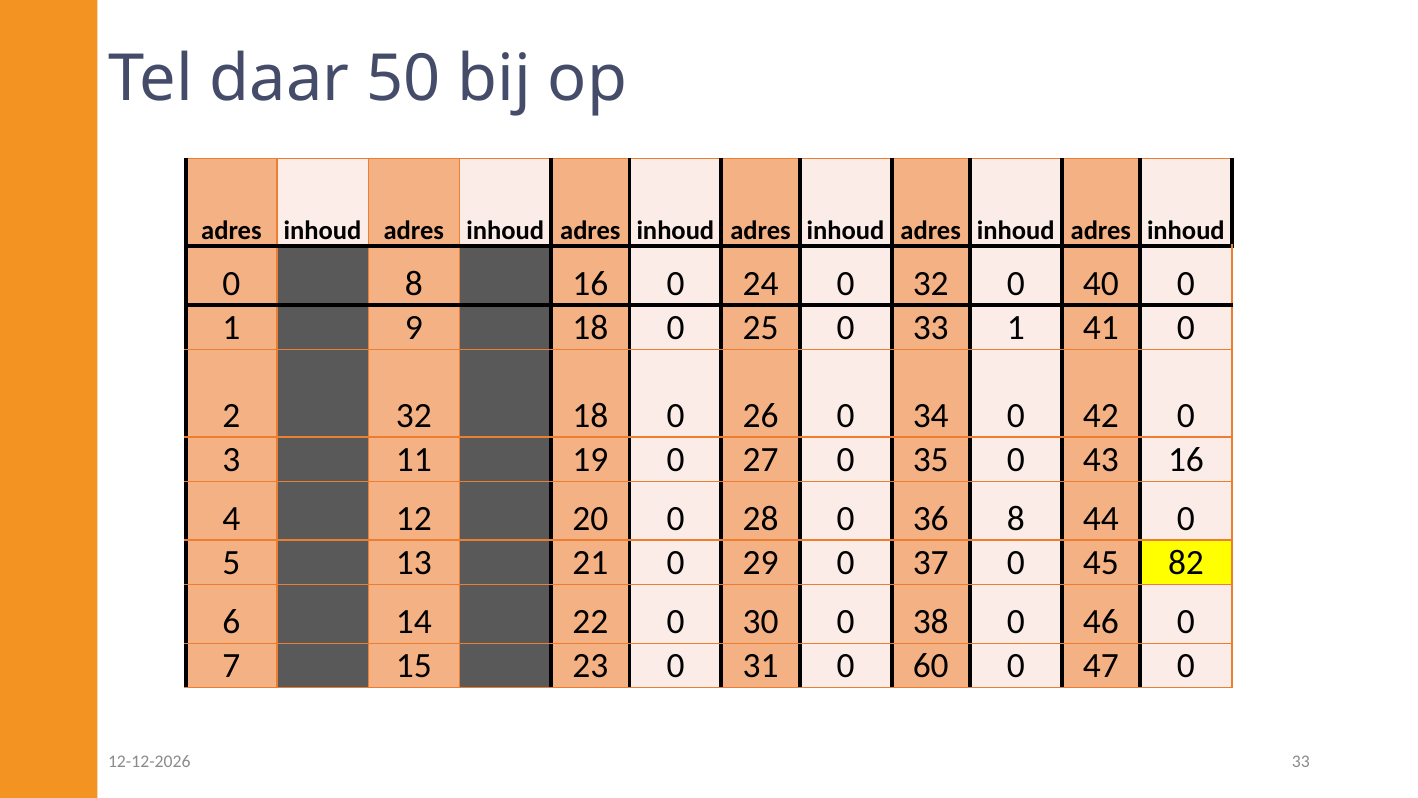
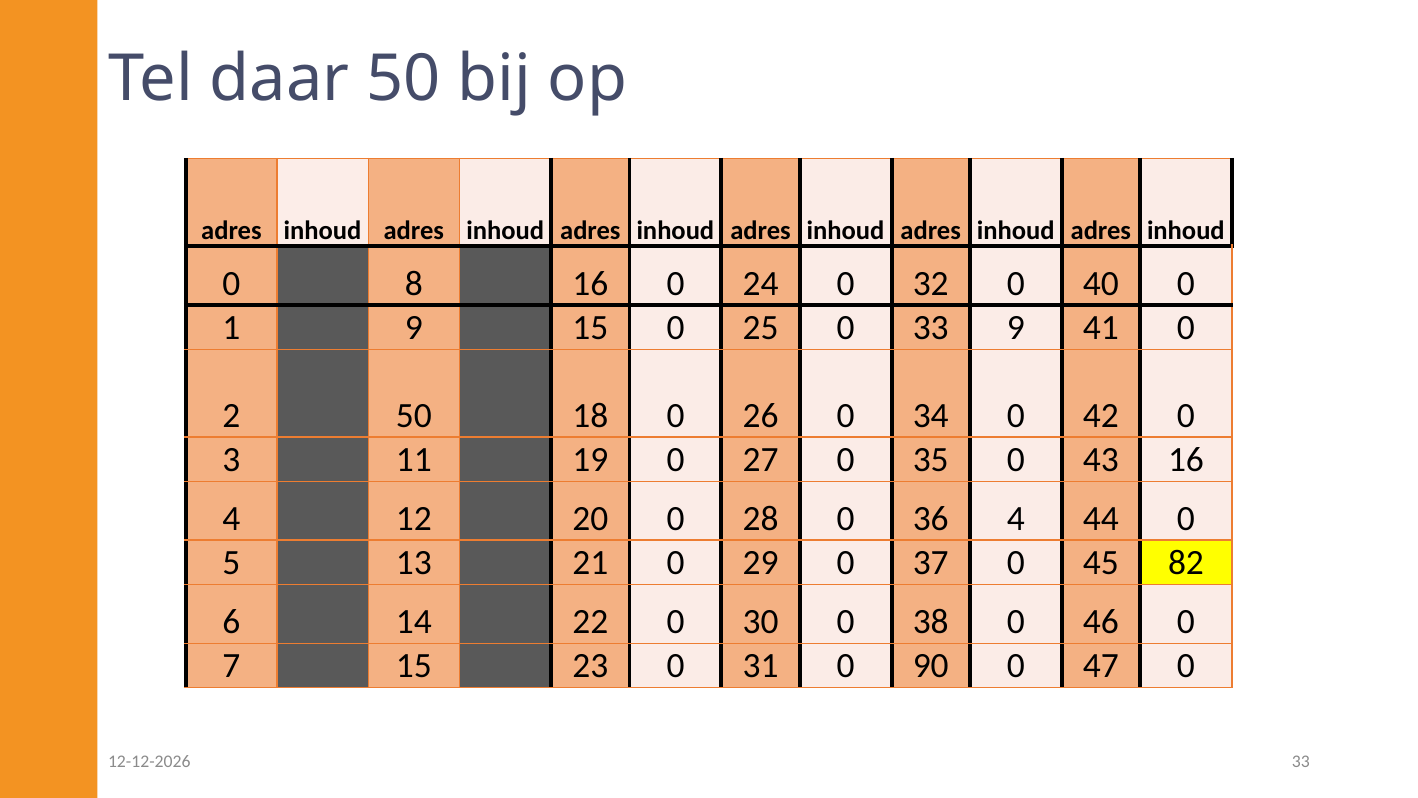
9 18: 18 -> 15 (590, 328)
33 1: 1 -> 9 (1016, 328)
2 32: 32 -> 50 (414, 415)
36 8: 8 -> 4 (1016, 518)
60: 60 -> 90 (931, 666)
